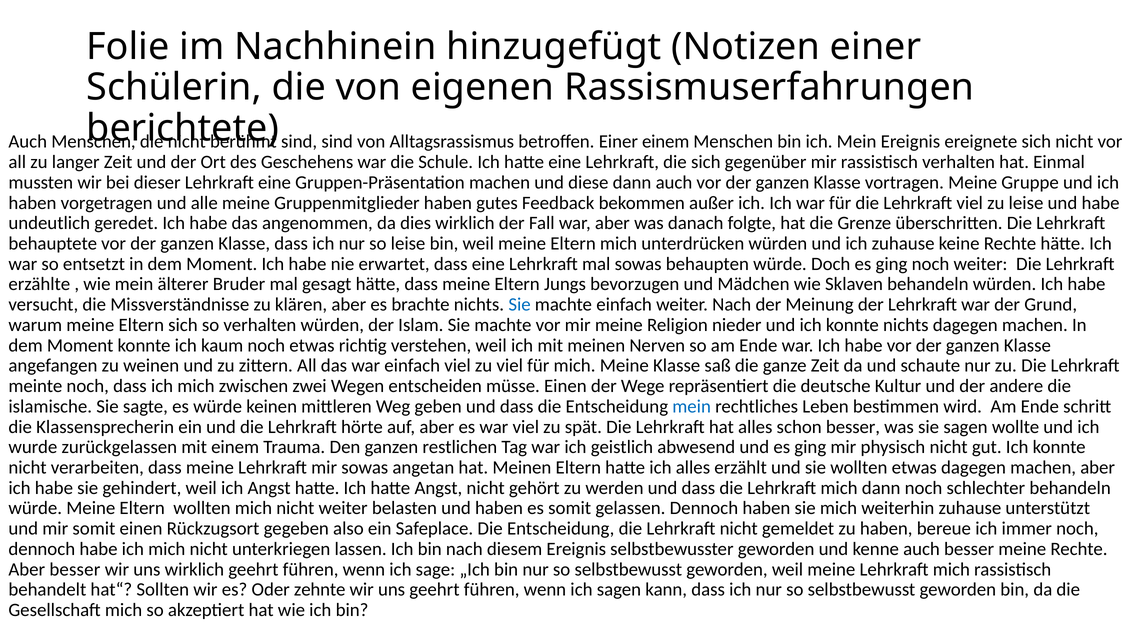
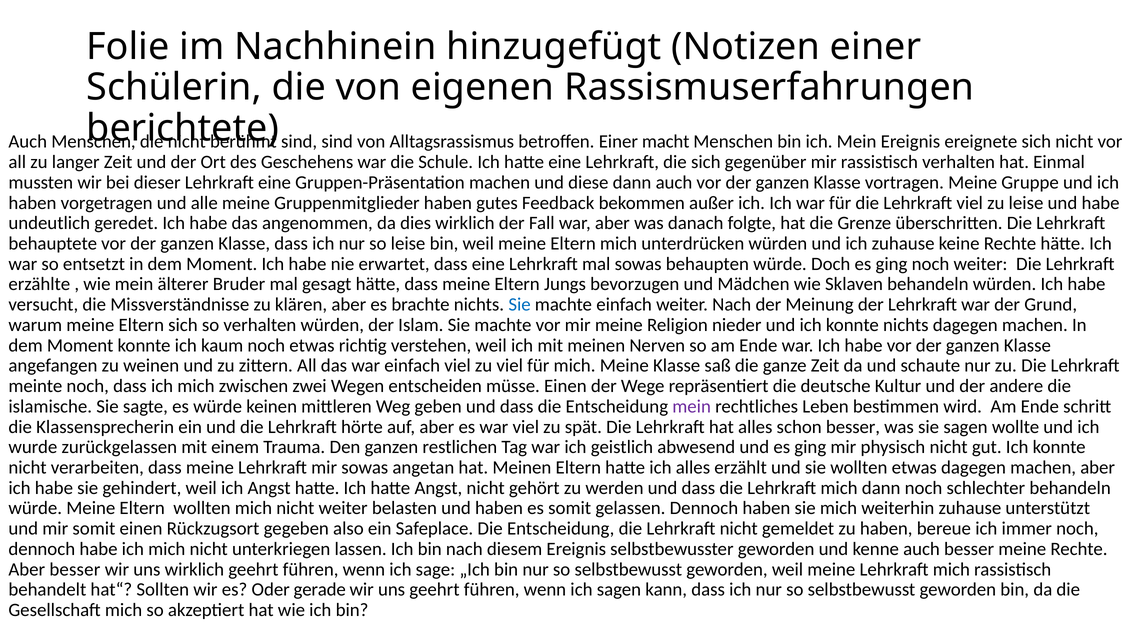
Einer einem: einem -> macht (666, 142)
mein colour: blue -> purple (692, 407)
zehnte: zehnte -> gerade (320, 590)
